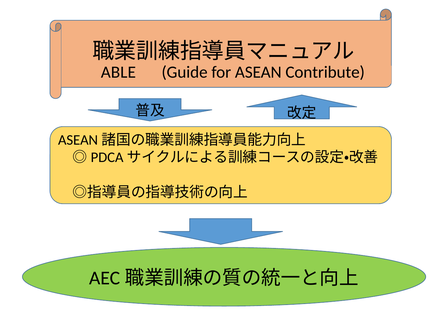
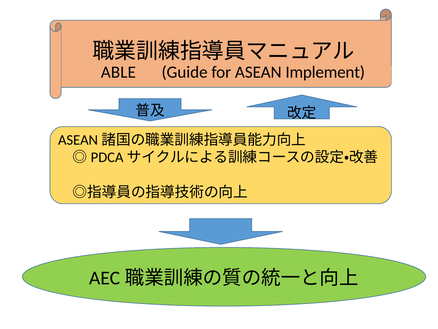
Contribute: Contribute -> Implement (325, 72)
